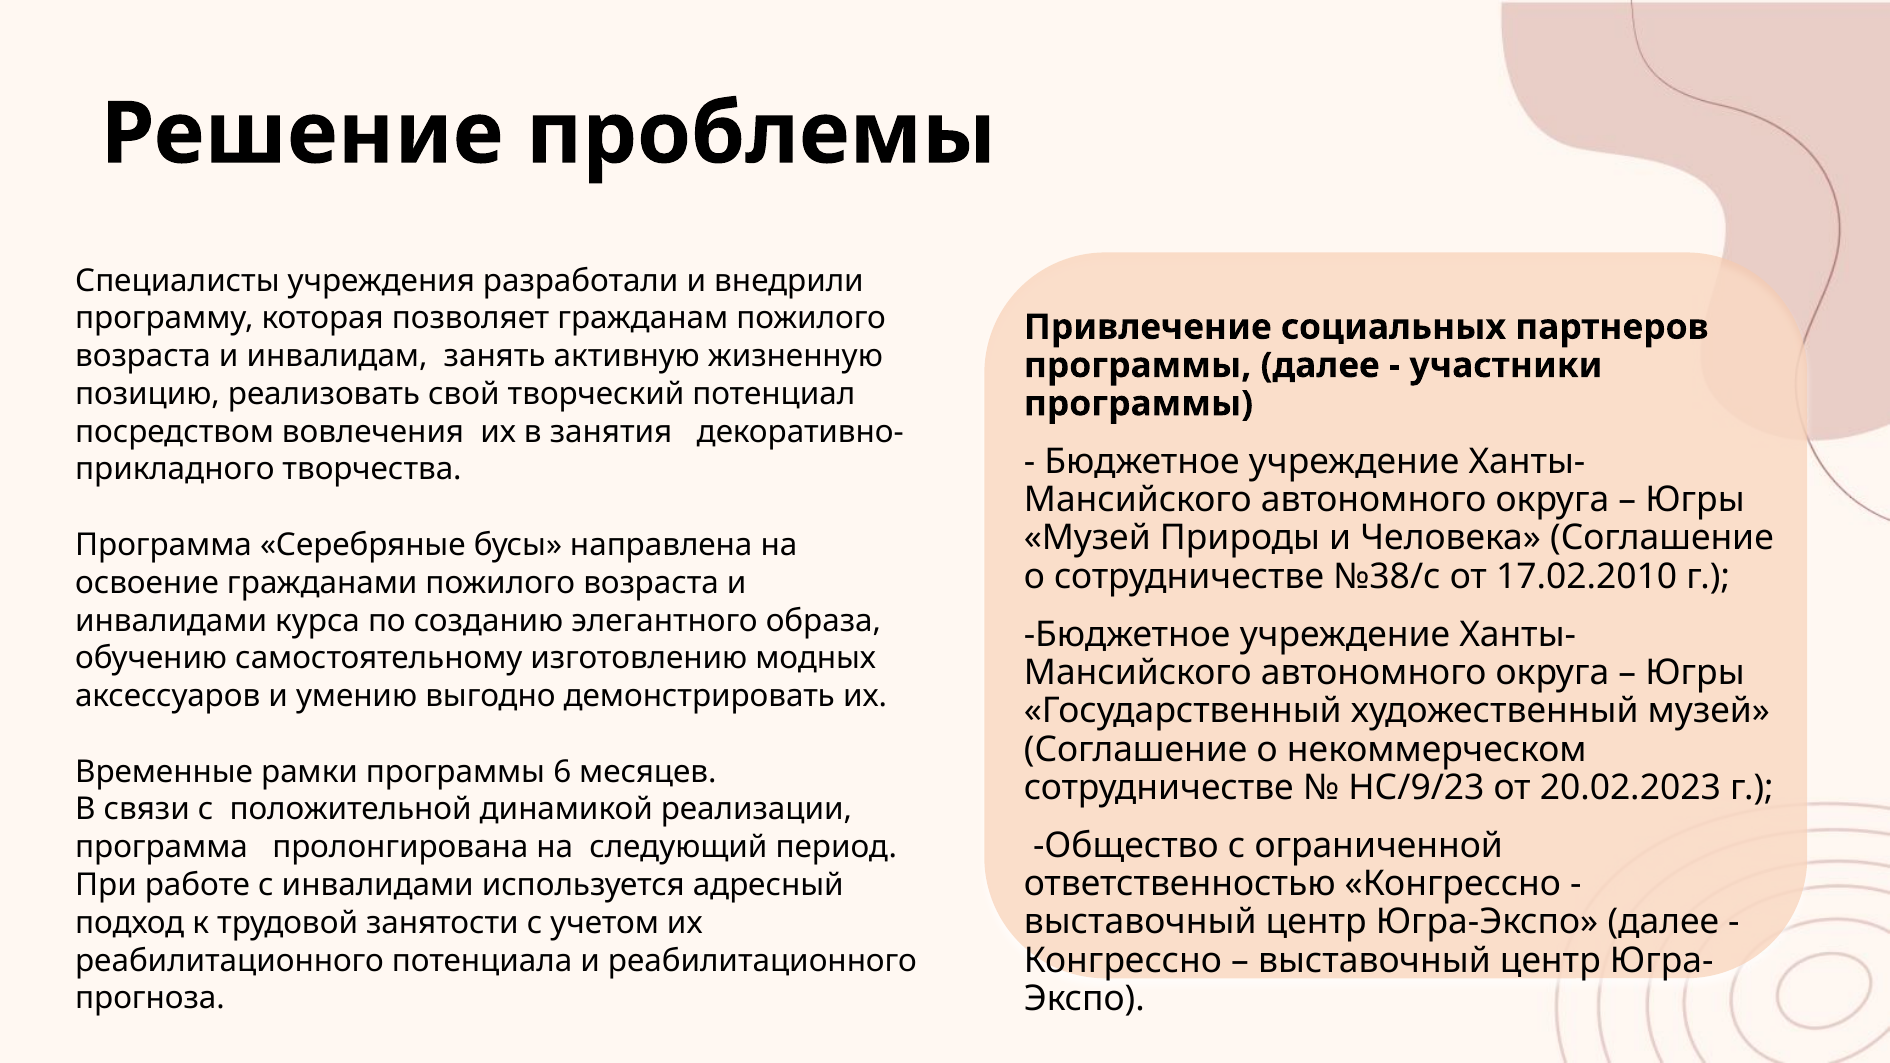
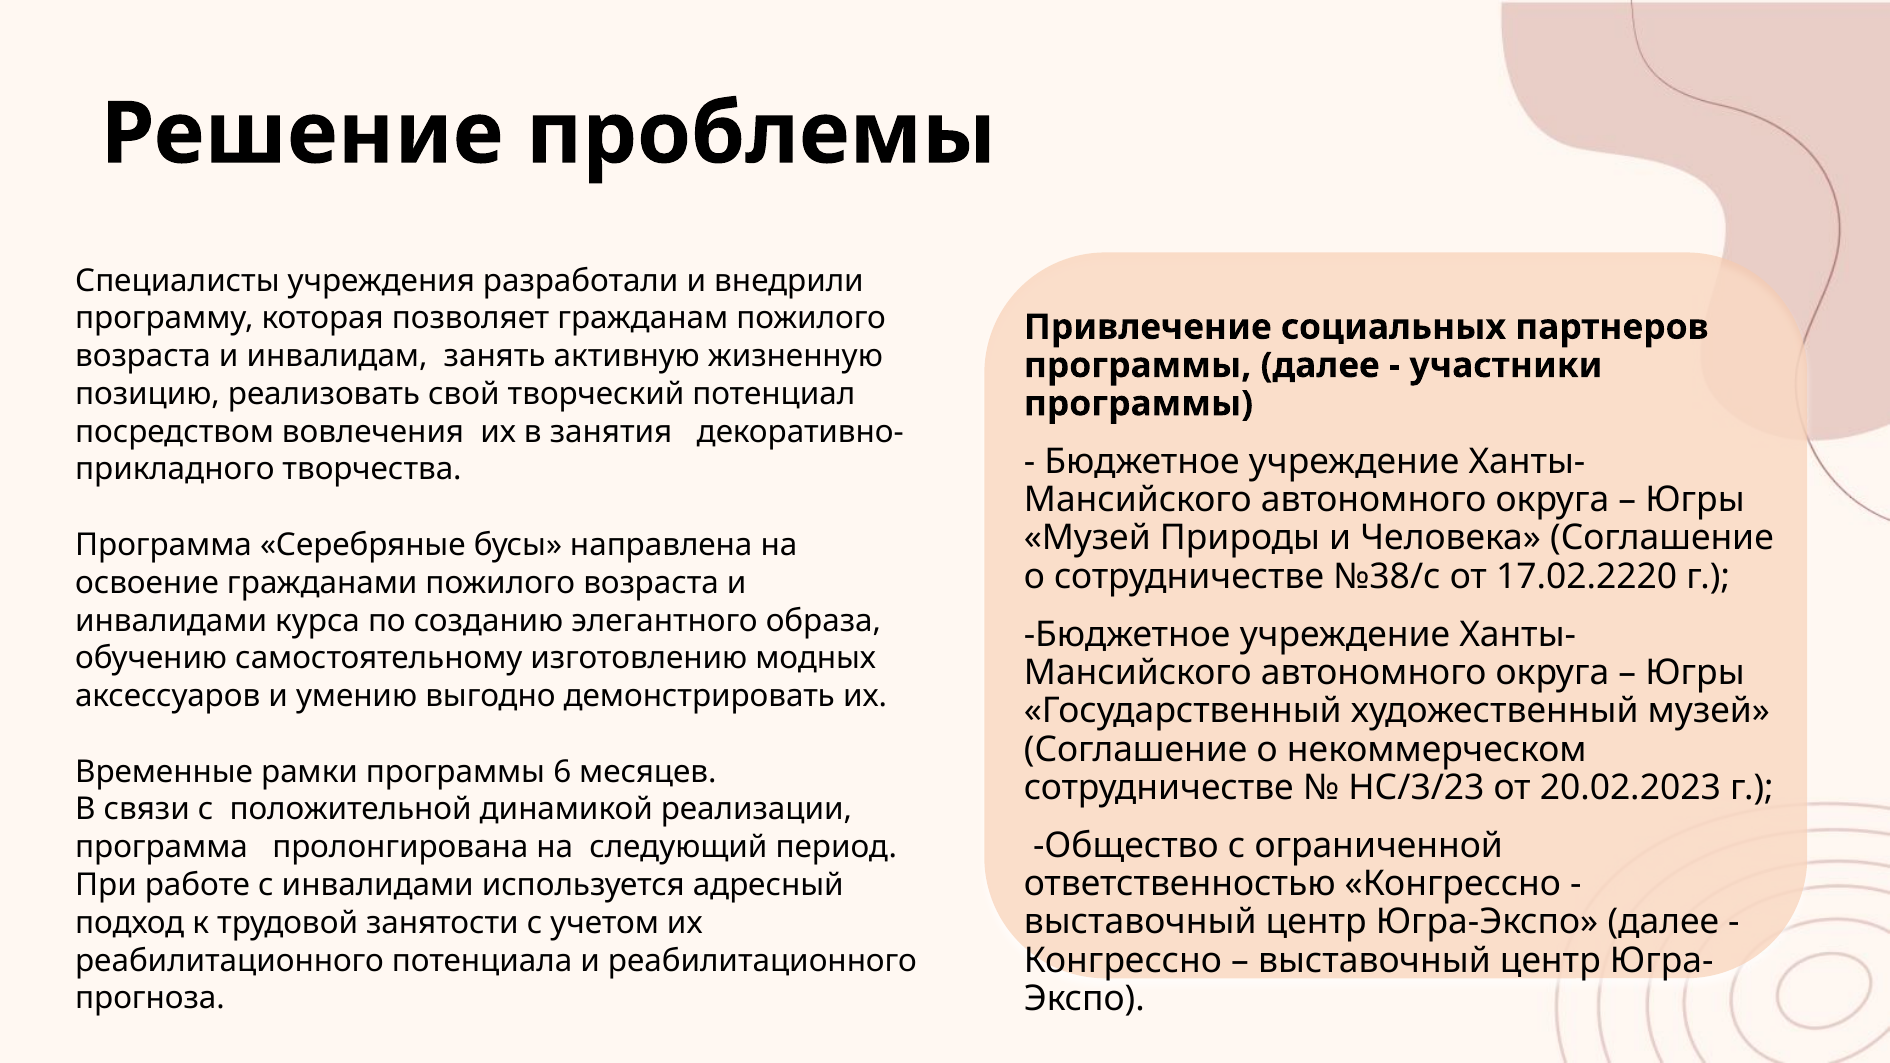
17.02.2010: 17.02.2010 -> 17.02.2220 (1587, 577)
НС/9/23: НС/9/23 -> НС/3/23 (1416, 788)
